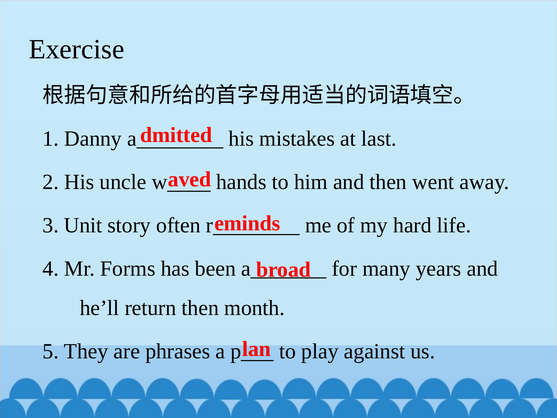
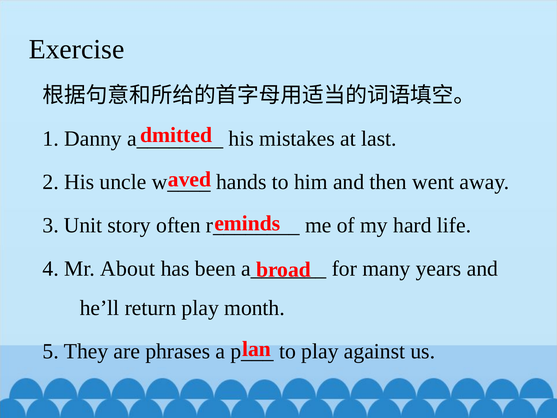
Forms: Forms -> About (128, 269)
return then: then -> play (200, 308)
